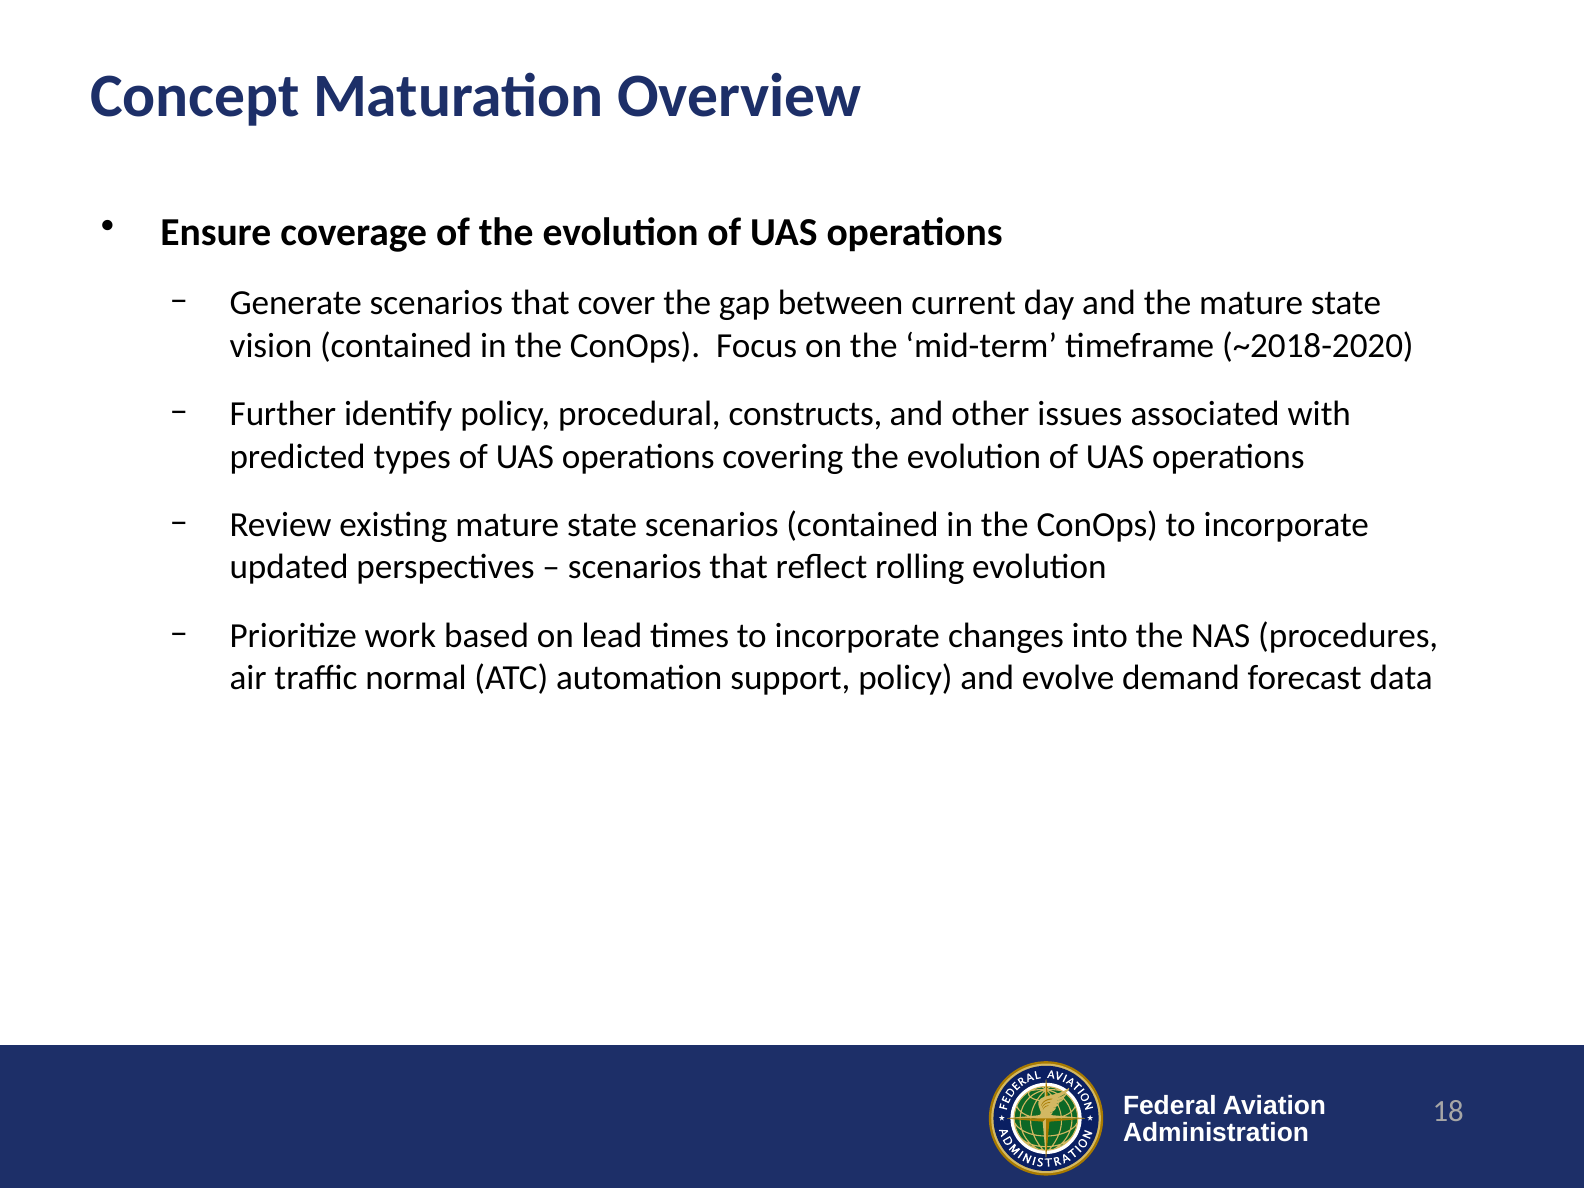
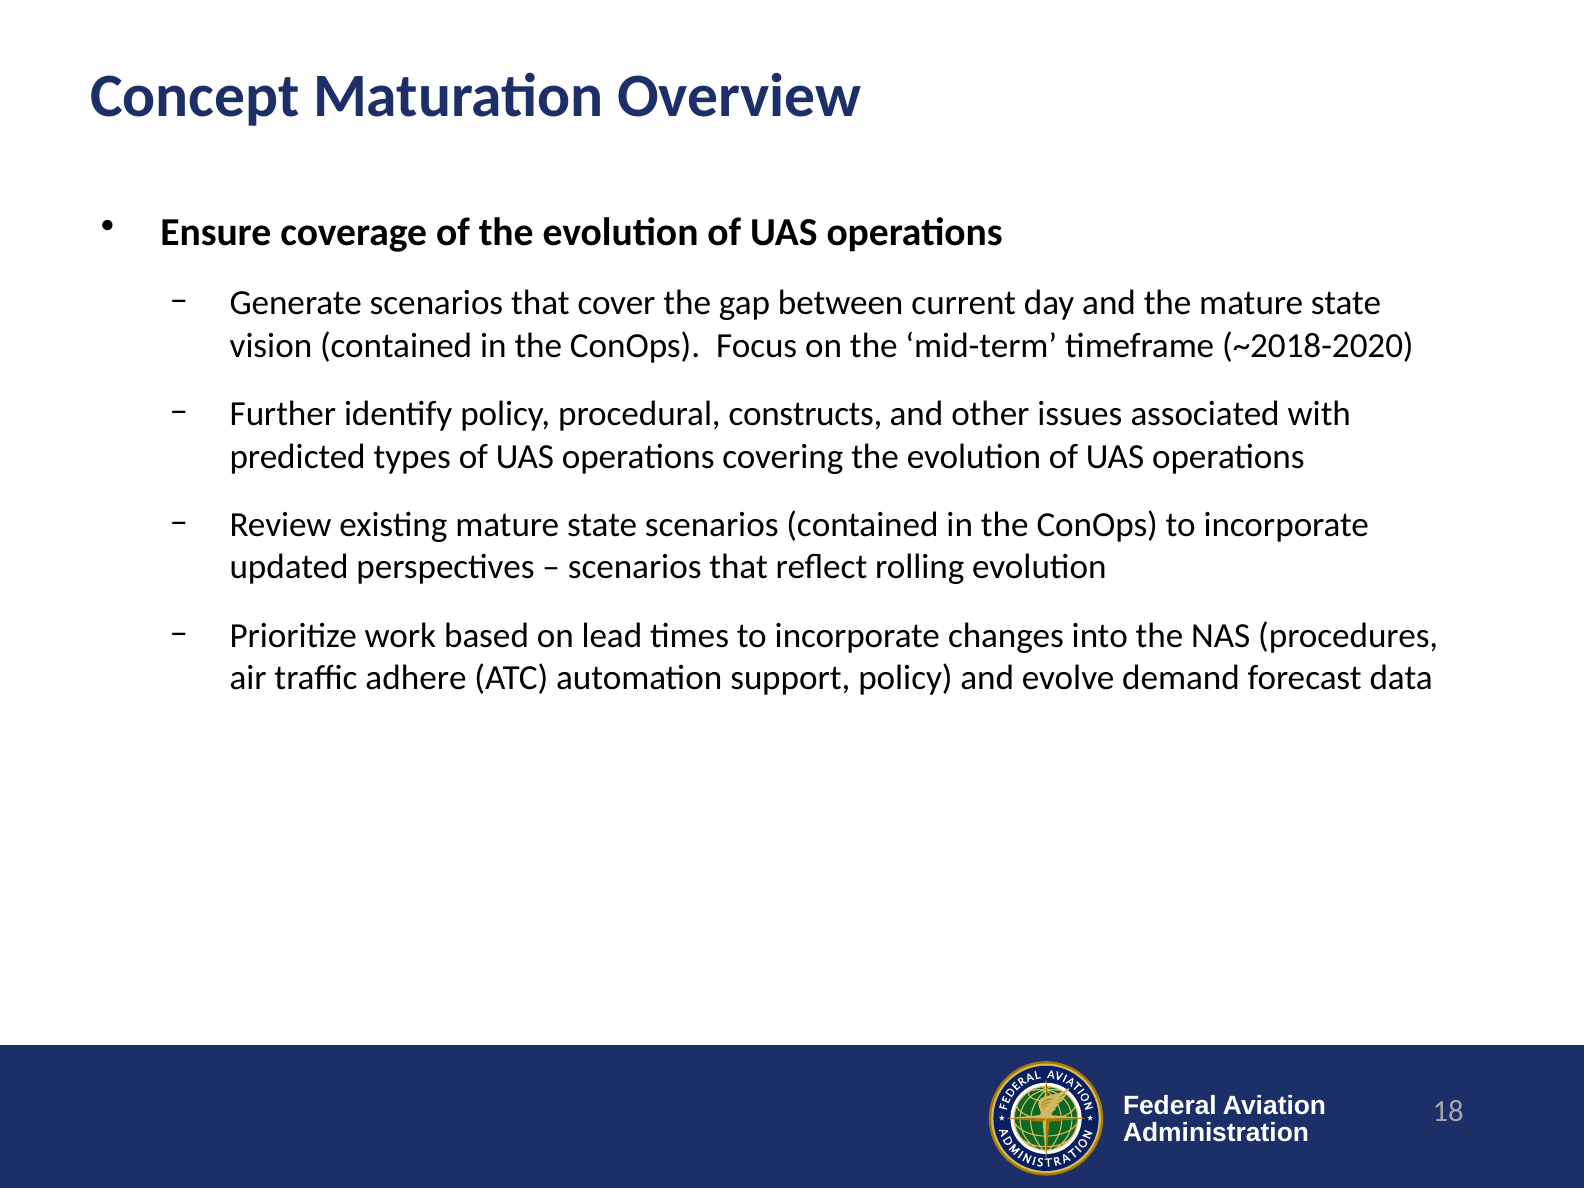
normal: normal -> adhere (416, 678)
